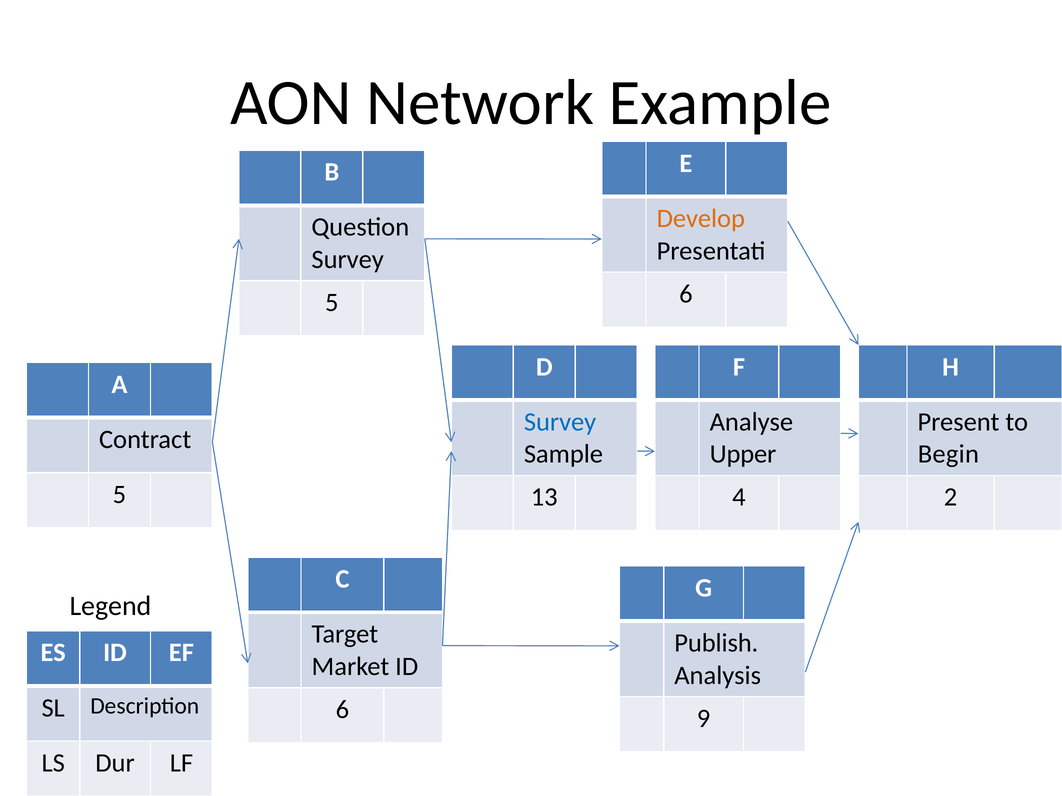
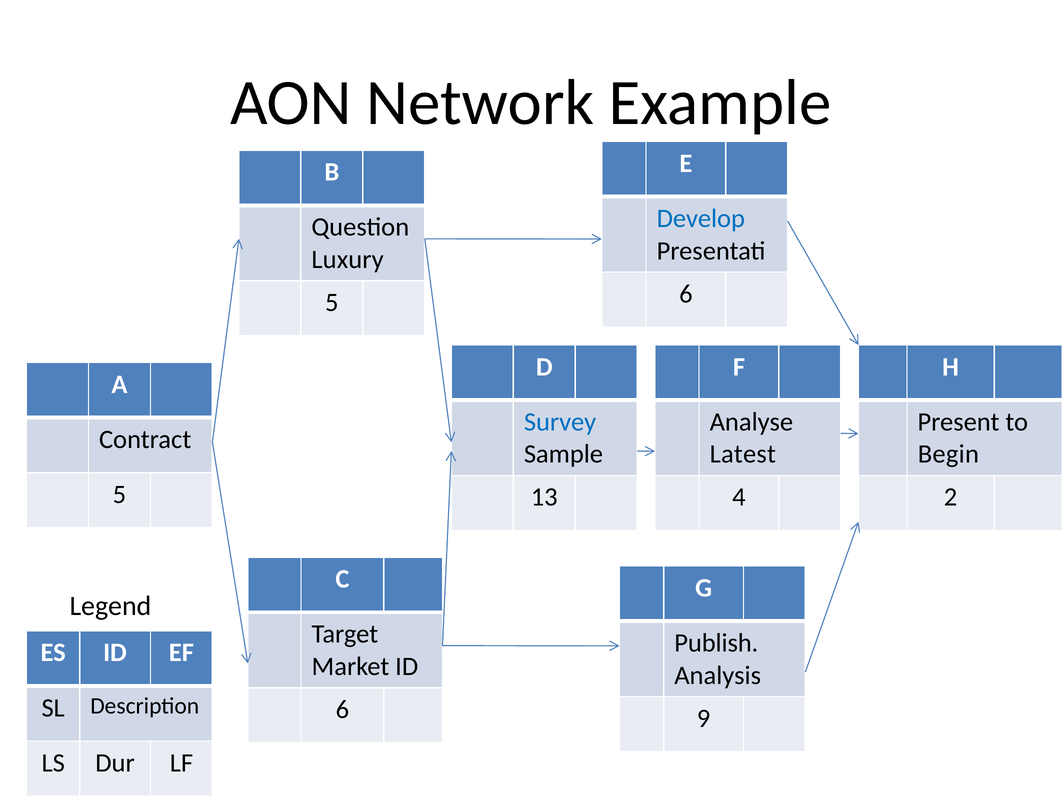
Develop colour: orange -> blue (701, 219)
Survey: Survey -> Luxury (348, 260)
Upper: Upper -> Latest (743, 454)
